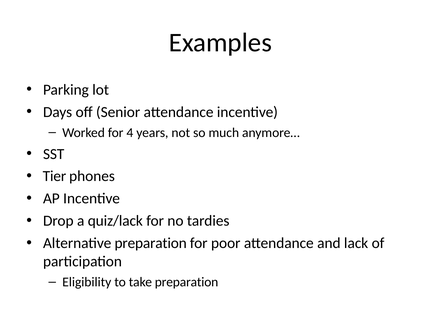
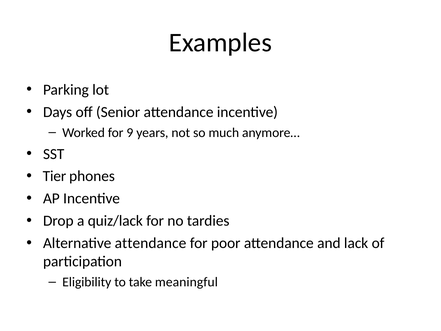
4: 4 -> 9 (130, 133)
Alternative preparation: preparation -> attendance (151, 243)
take preparation: preparation -> meaningful (186, 282)
